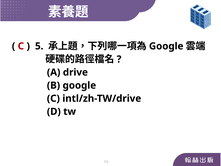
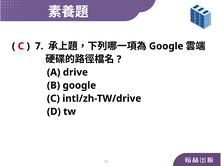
5: 5 -> 7 (39, 46)
